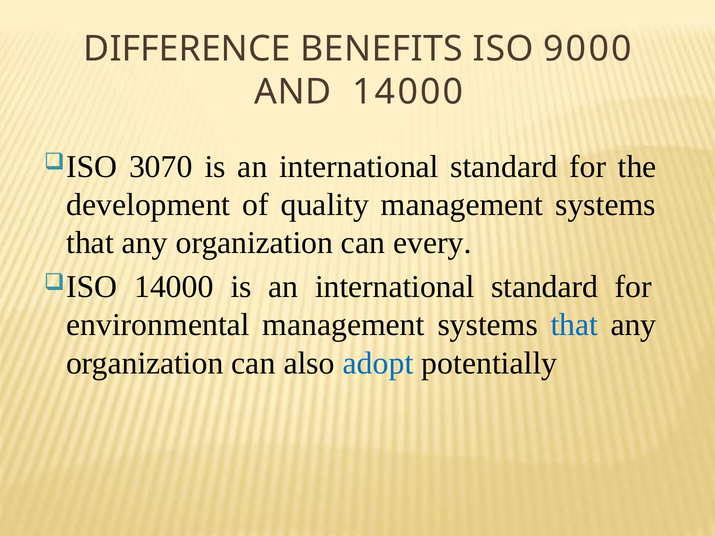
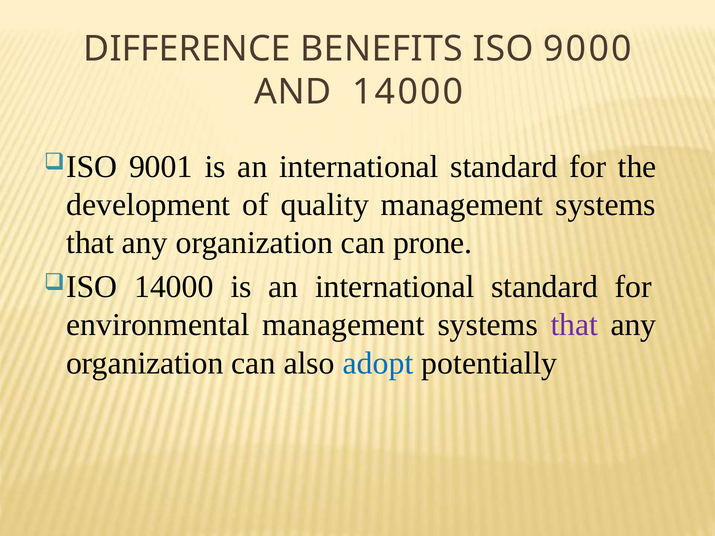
3070: 3070 -> 9001 (161, 167)
every: every -> prone (433, 243)
that colour: blue -> purple (574, 325)
